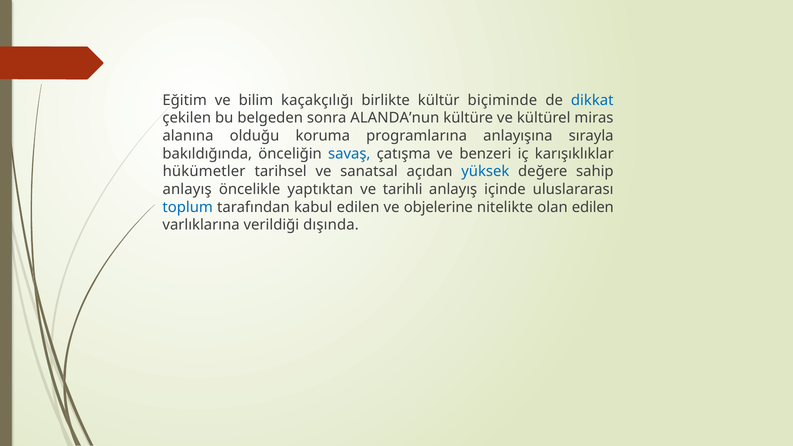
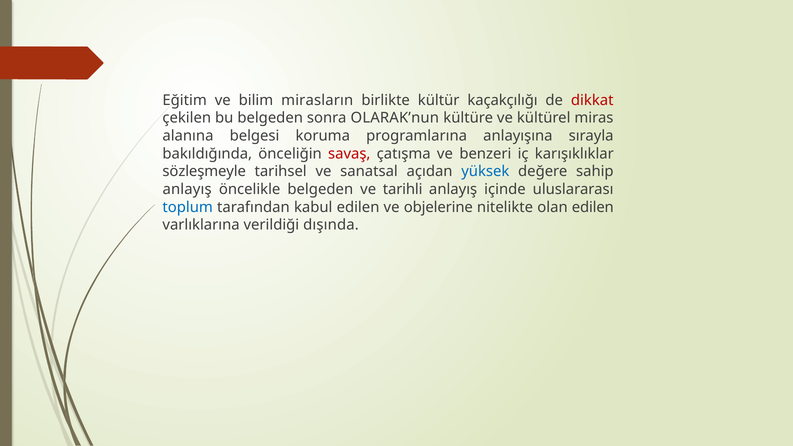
kaçakçılığı: kaçakçılığı -> mirasların (317, 100)
biçiminde: biçiminde -> kaçakçılığı (503, 100)
dikkat colour: blue -> red (592, 100)
ALANDA’nun: ALANDA’nun -> OLARAK’nun (395, 118)
olduğu: olduğu -> belgesi (255, 136)
savaş colour: blue -> red (349, 154)
hükümetler: hükümetler -> sözleşmeyle (204, 172)
öncelikle yaptıktan: yaptıktan -> belgeden (320, 189)
